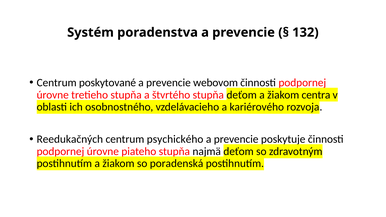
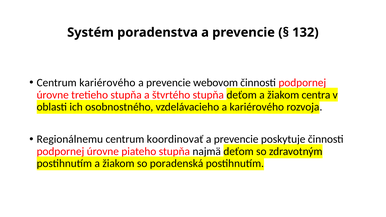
Centrum poskytované: poskytované -> kariérového (107, 83)
Reedukačných: Reedukačných -> Regionálnemu (70, 139)
psychického: psychického -> koordinovať (175, 139)
